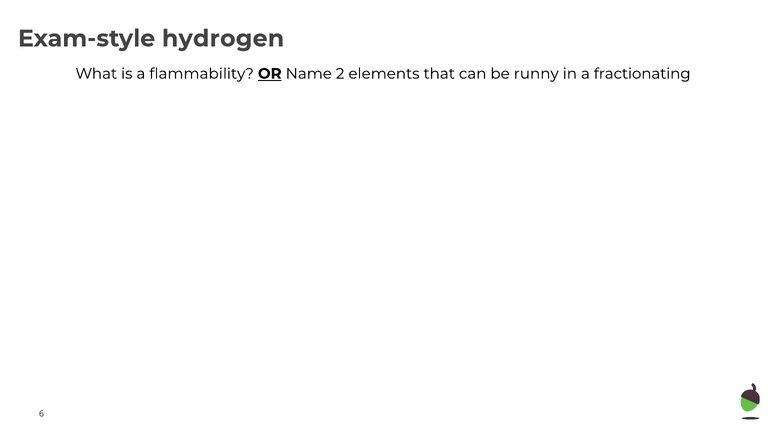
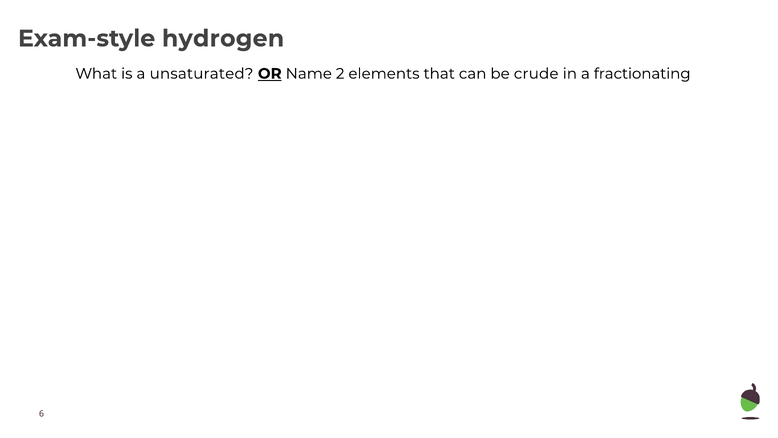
flammability: flammability -> unsaturated (202, 74)
runny: runny -> crude (536, 74)
